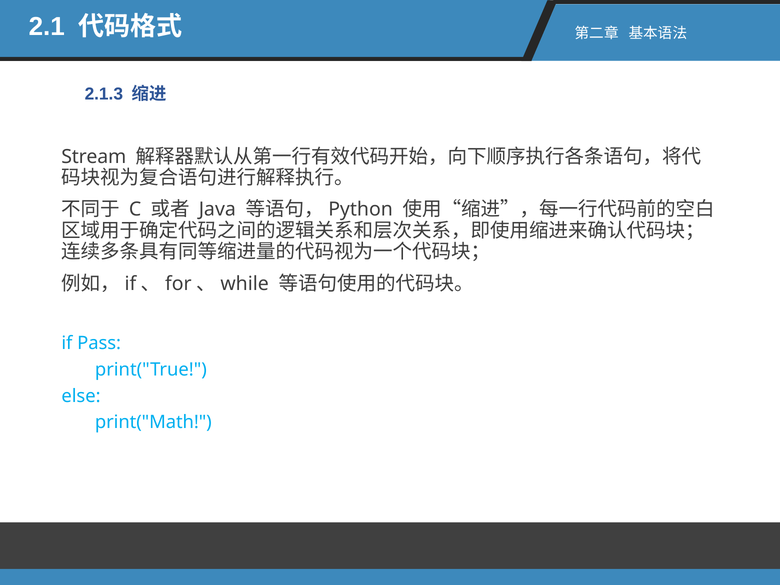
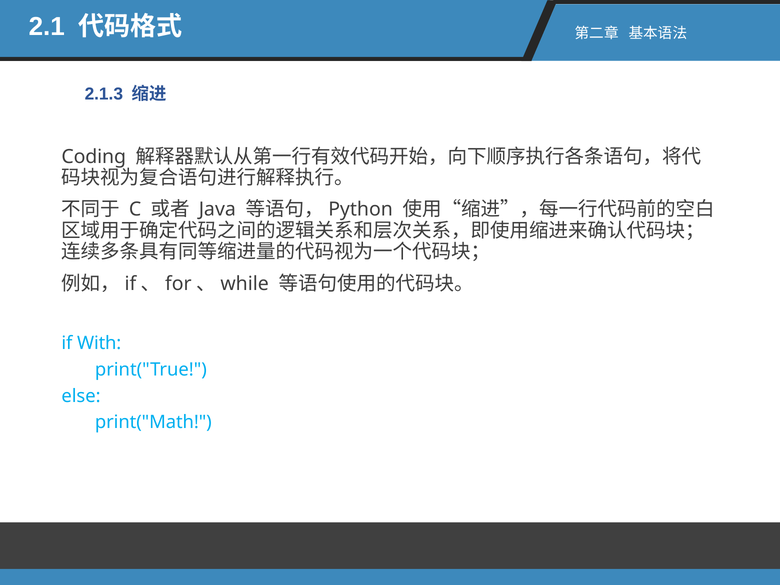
Stream: Stream -> Coding (94, 157)
Pass: Pass -> With (99, 343)
